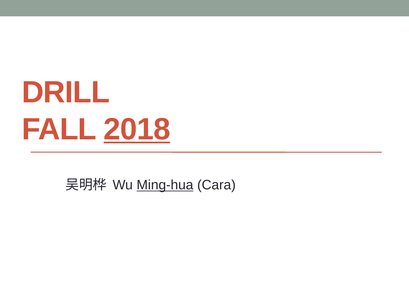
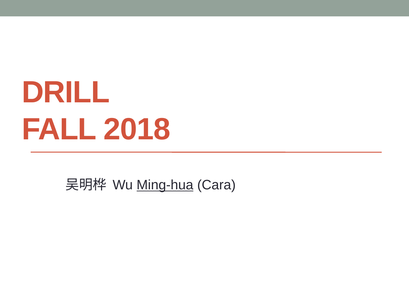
2018 underline: present -> none (137, 129)
